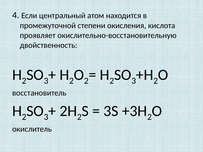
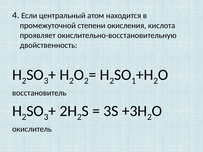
3: 3 -> 1 (134, 81)
